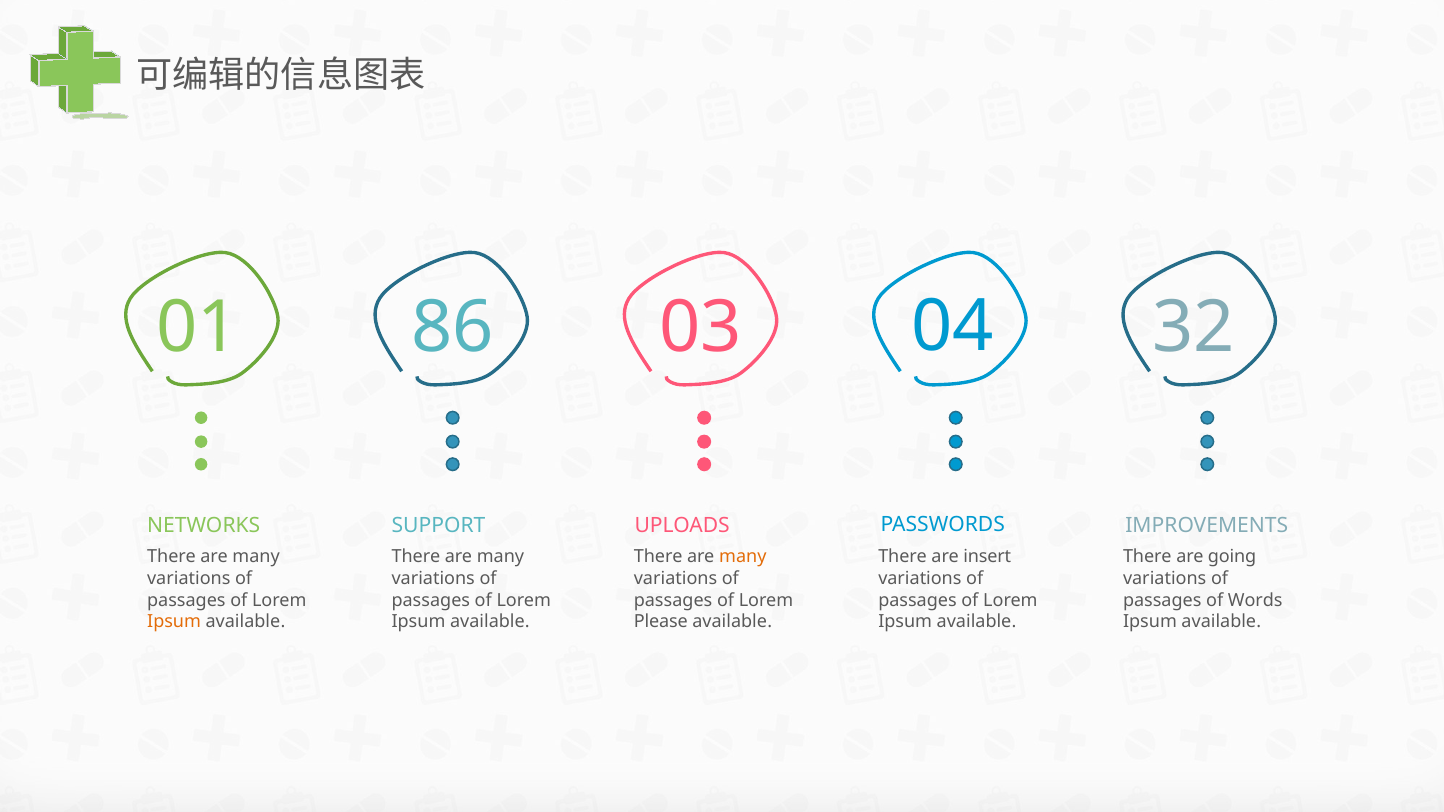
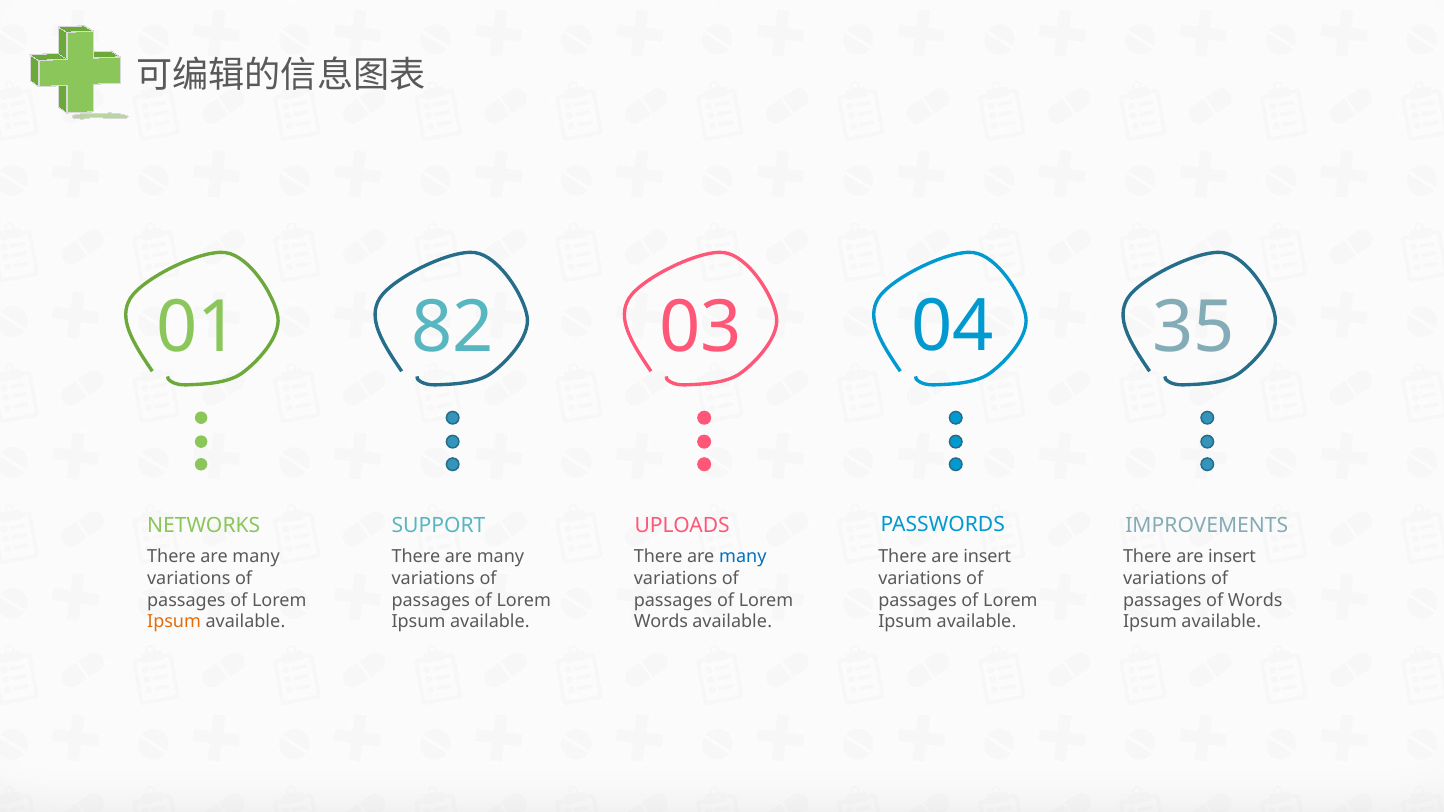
86: 86 -> 82 (452, 327)
32: 32 -> 35 (1194, 327)
many colour: orange -> blue (743, 557)
going: going -> insert (1232, 557)
Please: Please -> Words (661, 622)
